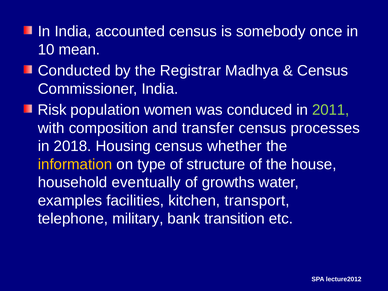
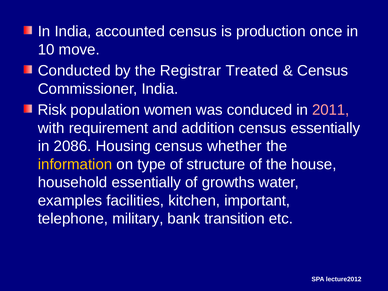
somebody: somebody -> production (271, 31)
mean: mean -> move (79, 50)
Madhya: Madhya -> Treated (252, 71)
2011 colour: light green -> pink (331, 110)
composition: composition -> requirement (109, 128)
transfer: transfer -> addition (208, 128)
census processes: processes -> essentially (325, 128)
2018: 2018 -> 2086 (73, 146)
household eventually: eventually -> essentially (146, 182)
transport: transport -> important (257, 201)
